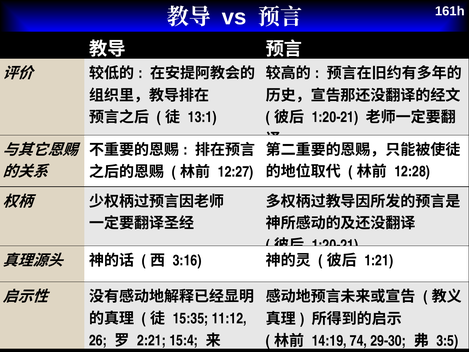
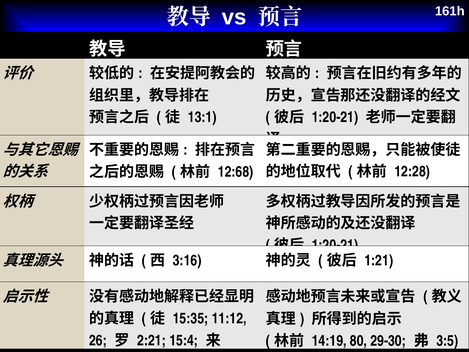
12:27: 12:27 -> 12:68 (236, 172)
74: 74 -> 80 (359, 341)
